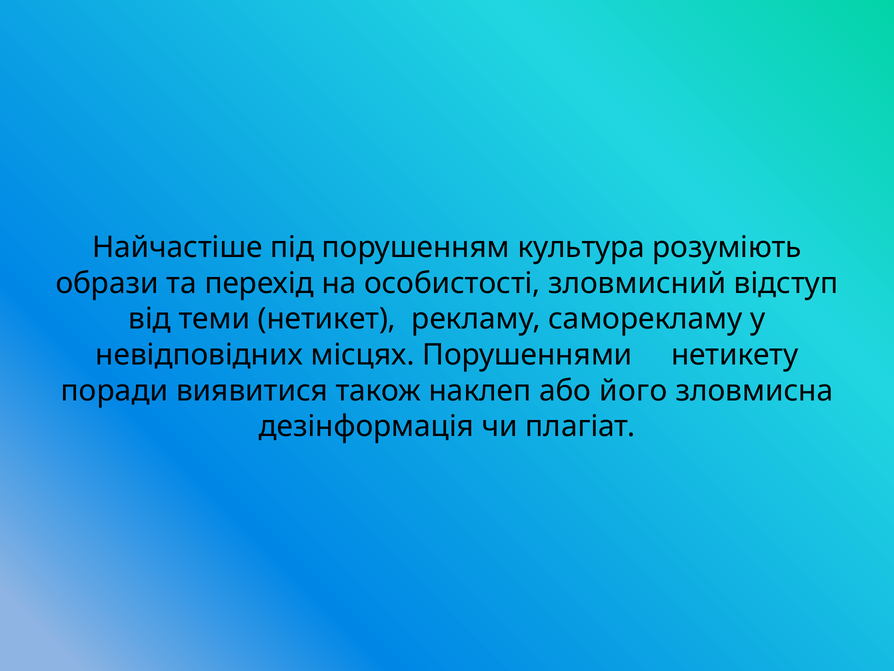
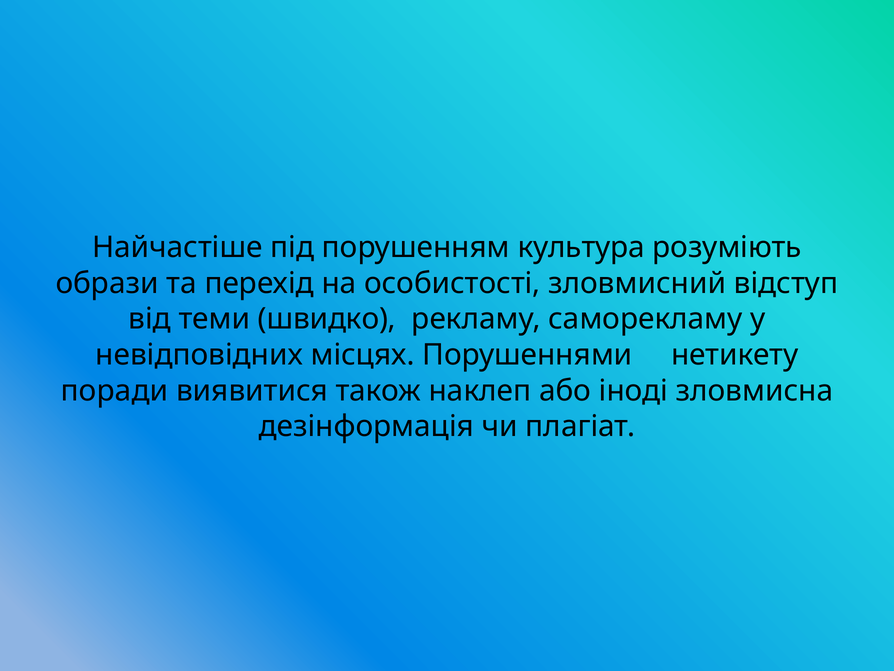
нетикет: нетикет -> швидко (327, 319)
його: його -> іноді (634, 390)
